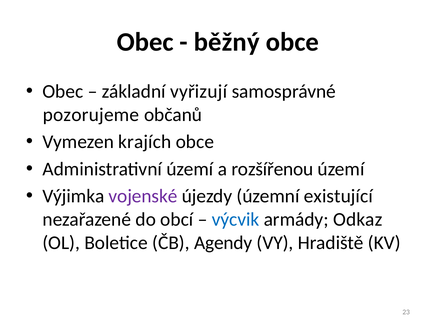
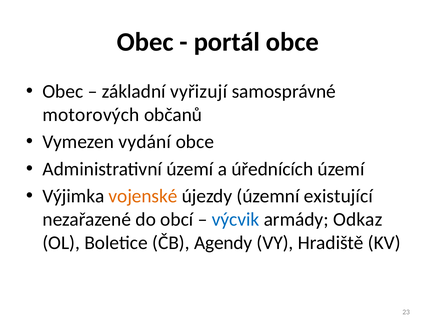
běžný: běžný -> portál (227, 42)
pozorujeme: pozorujeme -> motorových (91, 115)
krajích: krajích -> vydání (145, 142)
rozšířenou: rozšířenou -> úřednících (272, 169)
vojenské colour: purple -> orange (143, 196)
